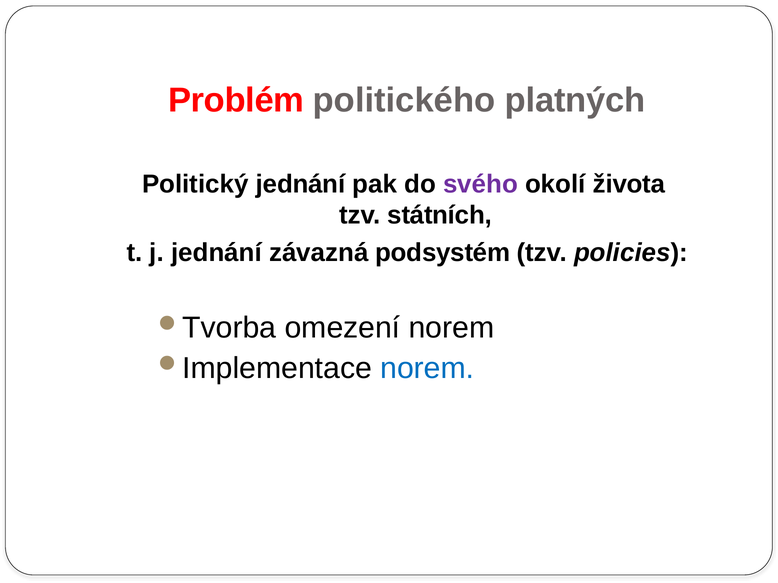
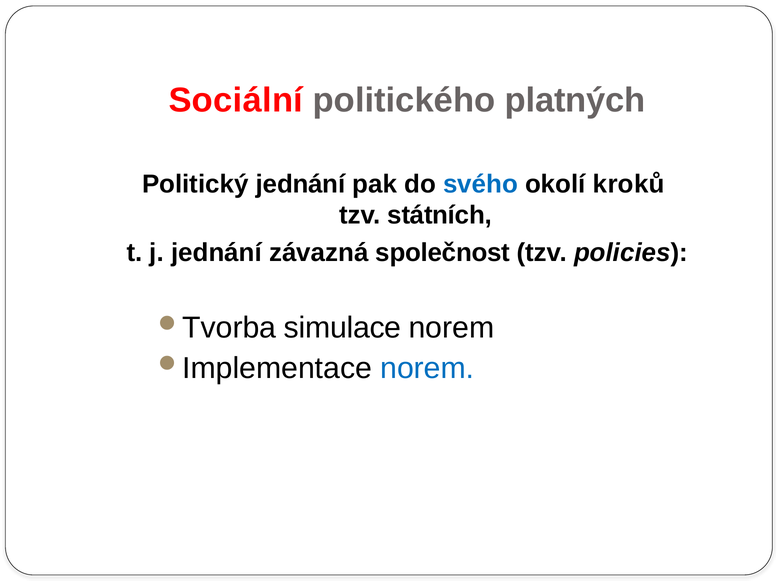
Problém: Problém -> Sociální (236, 100)
svého colour: purple -> blue (481, 184)
života: života -> kroků (629, 184)
podsystém: podsystém -> společnost (443, 253)
omezení: omezení -> simulace (343, 328)
